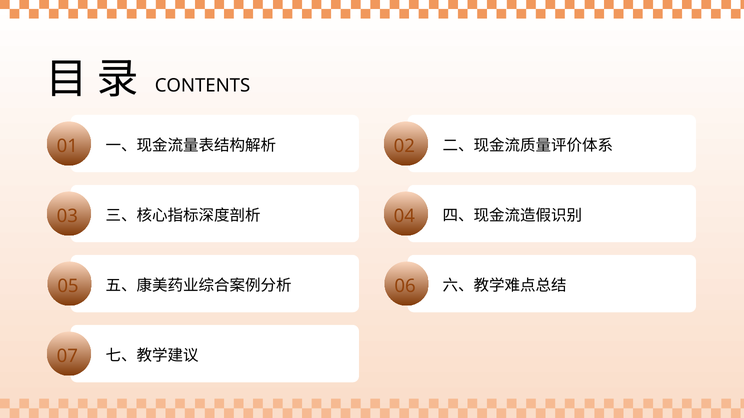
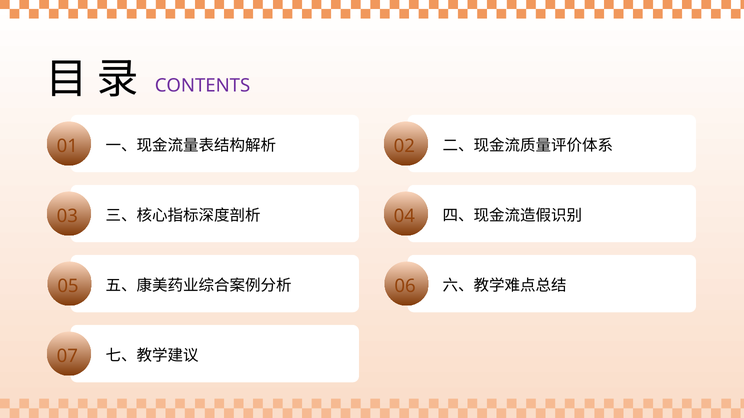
CONTENTS colour: black -> purple (203, 86)
